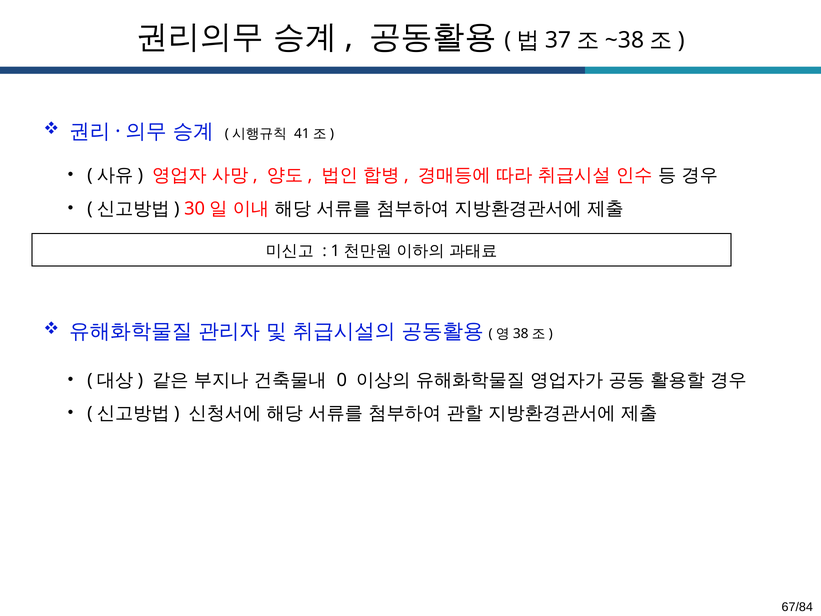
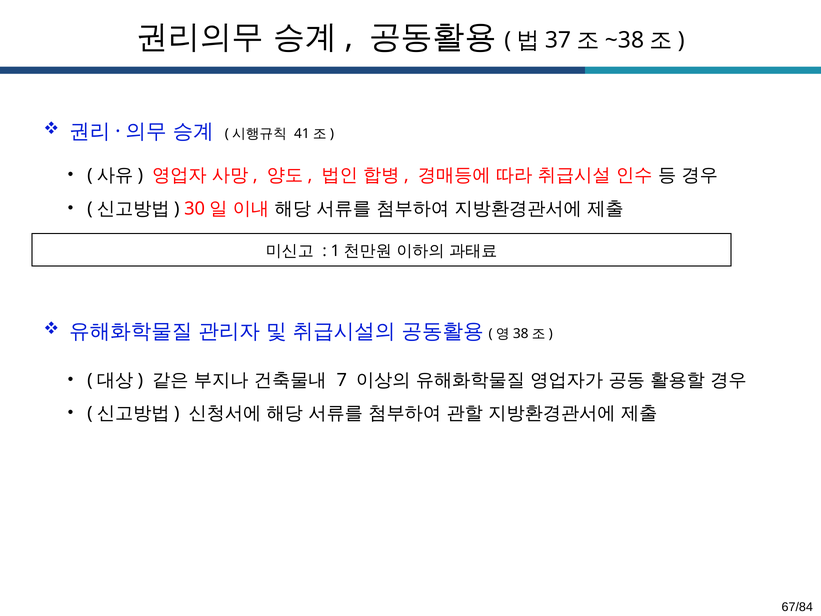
0: 0 -> 7 (342, 380)
